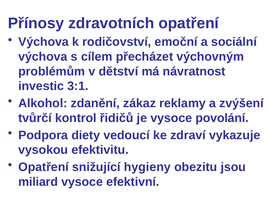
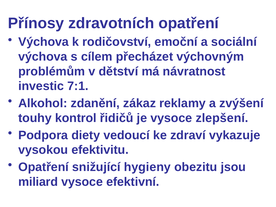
3:1: 3:1 -> 7:1 (78, 86)
tvůrčí: tvůrčí -> touhy (35, 118)
povolání: povolání -> zlepšení (222, 118)
